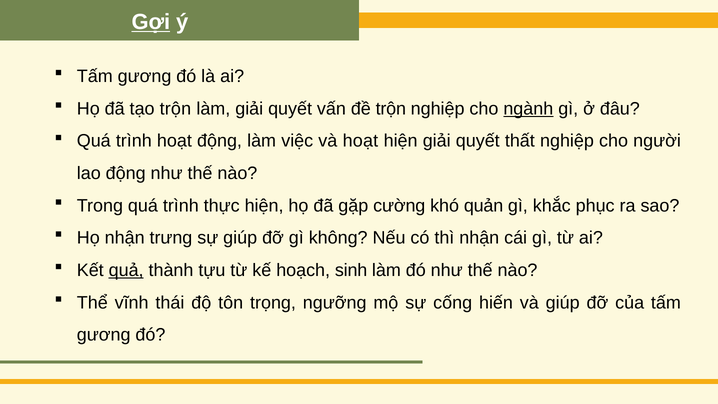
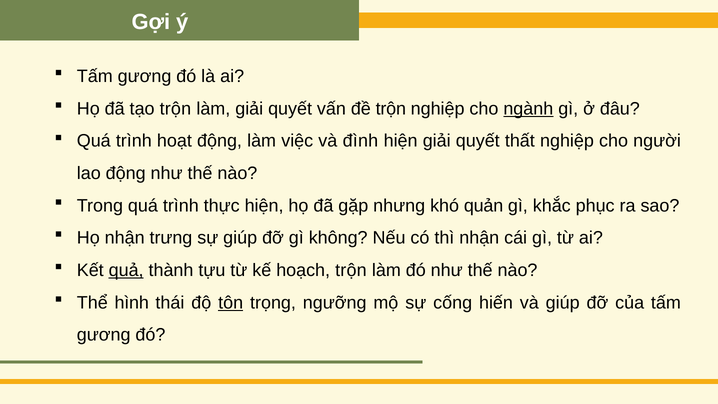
Gợi underline: present -> none (151, 22)
và hoạt: hoạt -> đình (360, 141)
cường: cường -> nhưng (399, 206)
hoạch sinh: sinh -> trộn (351, 270)
vĩnh: vĩnh -> hình (132, 303)
tôn underline: none -> present (231, 303)
